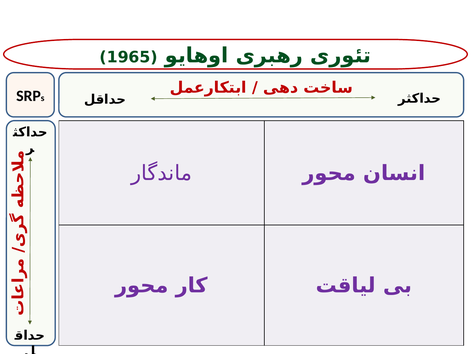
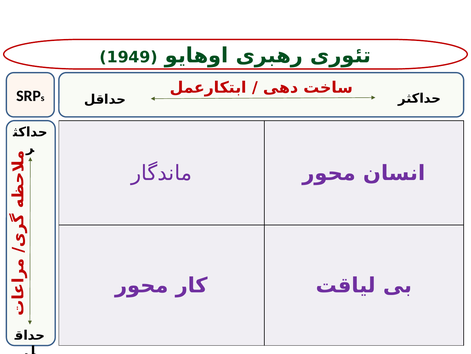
1965: 1965 -> 1949 (129, 57)
